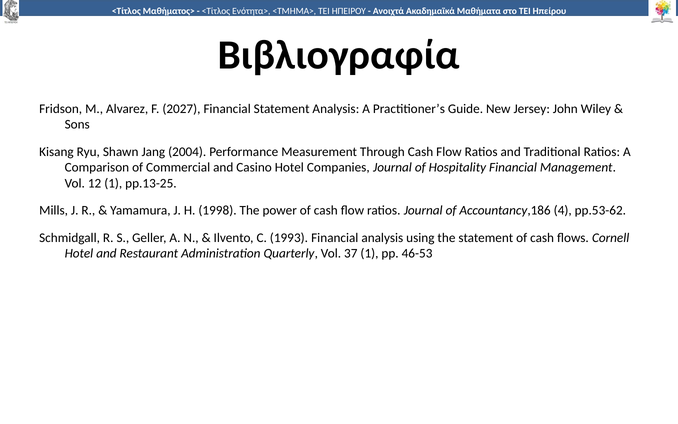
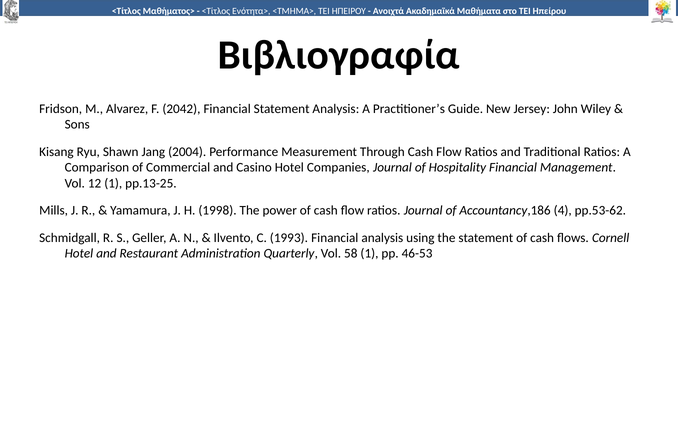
2027: 2027 -> 2042 (181, 109)
37: 37 -> 58 (351, 253)
